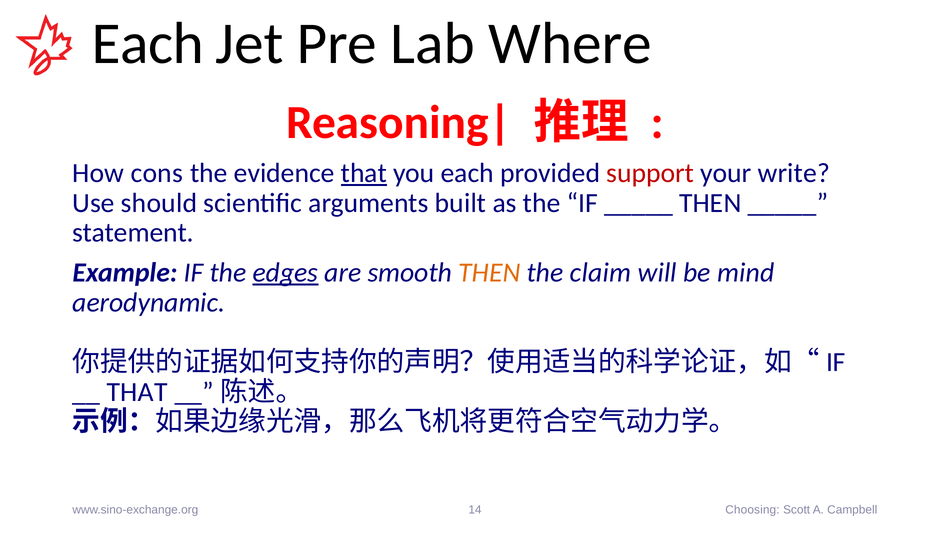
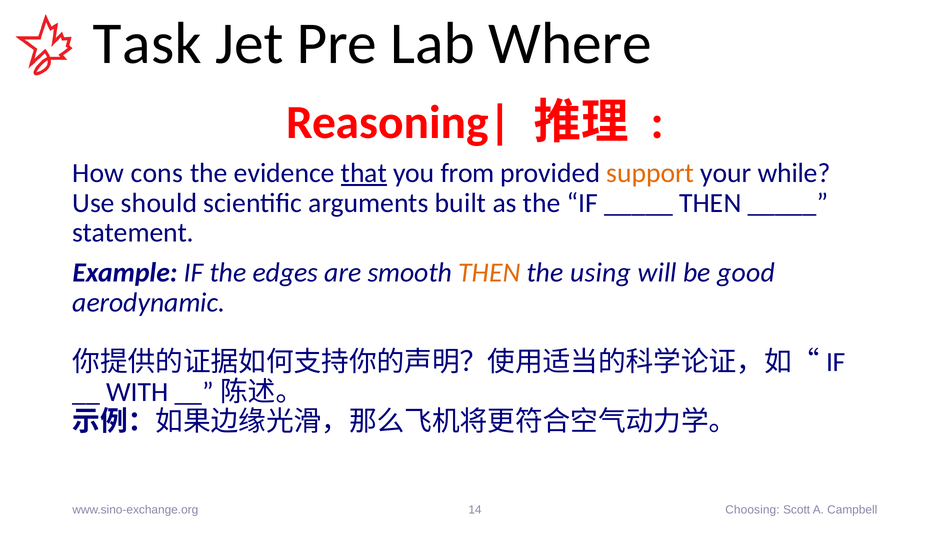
Each: Each -> Task (147, 44)
you each: each -> from (468, 173)
support colour: red -> orange (650, 173)
write: write -> while (794, 173)
edges underline: present -> none (285, 273)
claim: claim -> using (600, 273)
mind: mind -> good (746, 273)
THAT: THAT -> WITH (137, 392)
